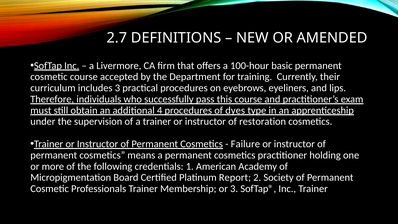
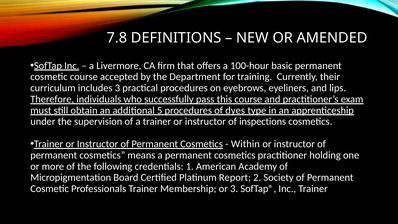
2.7: 2.7 -> 7.8 (117, 38)
4: 4 -> 5 (160, 110)
restoration: restoration -> inspections (263, 122)
Failure: Failure -> Within (245, 144)
